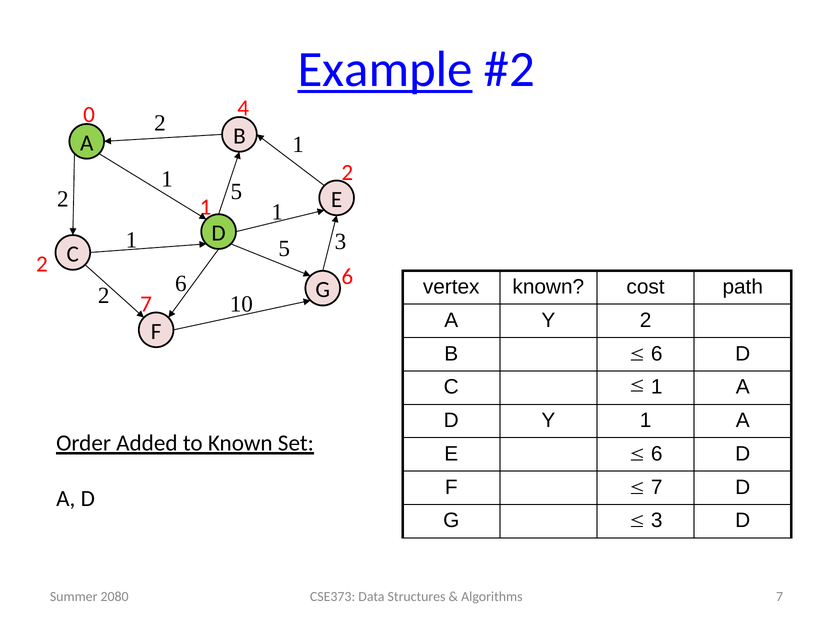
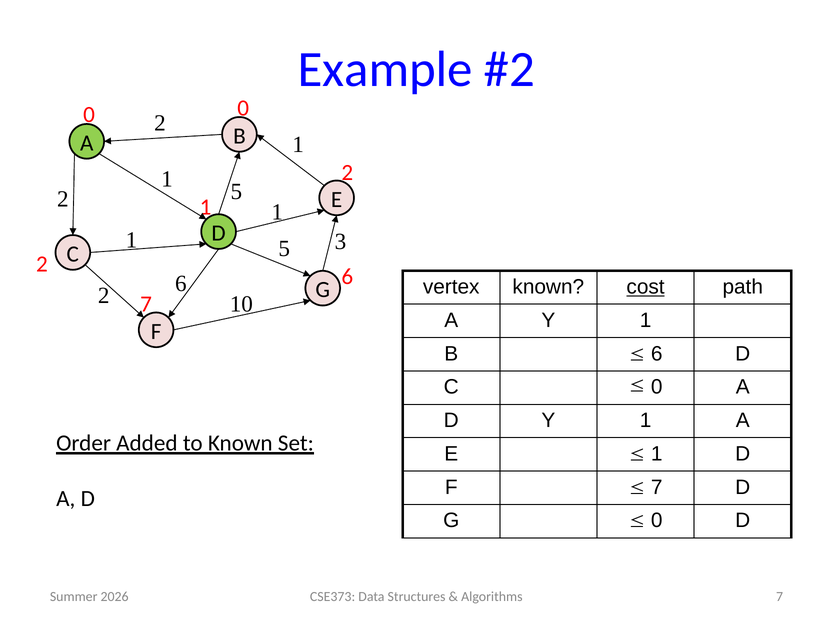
Example underline: present -> none (385, 69)
0 4: 4 -> 0 (243, 108)
cost underline: none -> present (646, 287)
A Y 2: 2 -> 1 (646, 320)
1: 1 -> 0 (657, 387)
6: 6 -> 1 (657, 454)
3: 3 -> 0 (657, 520)
2080: 2080 -> 2026 (115, 597)
